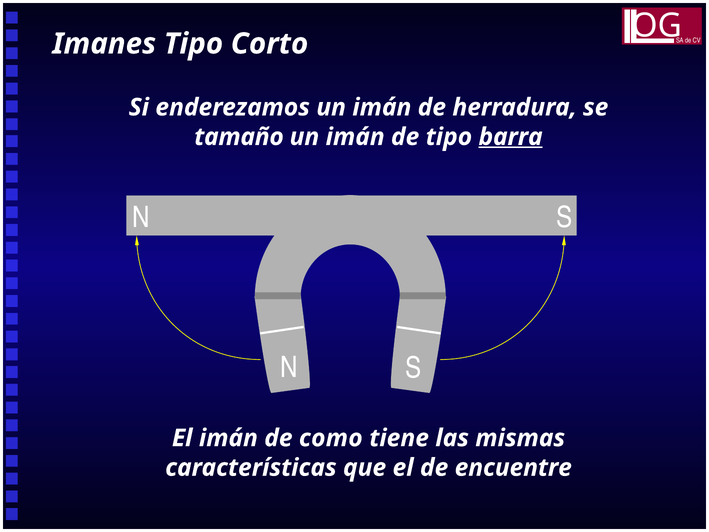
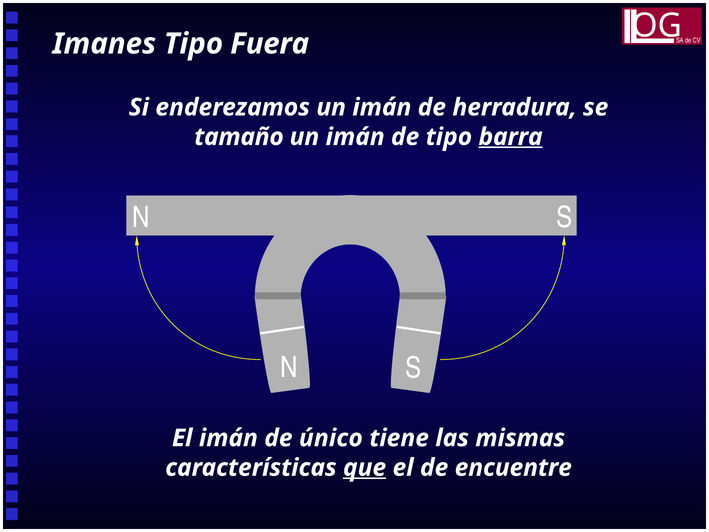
Corto: Corto -> Fuera (270, 44)
como: como -> único (331, 438)
que underline: none -> present (365, 467)
